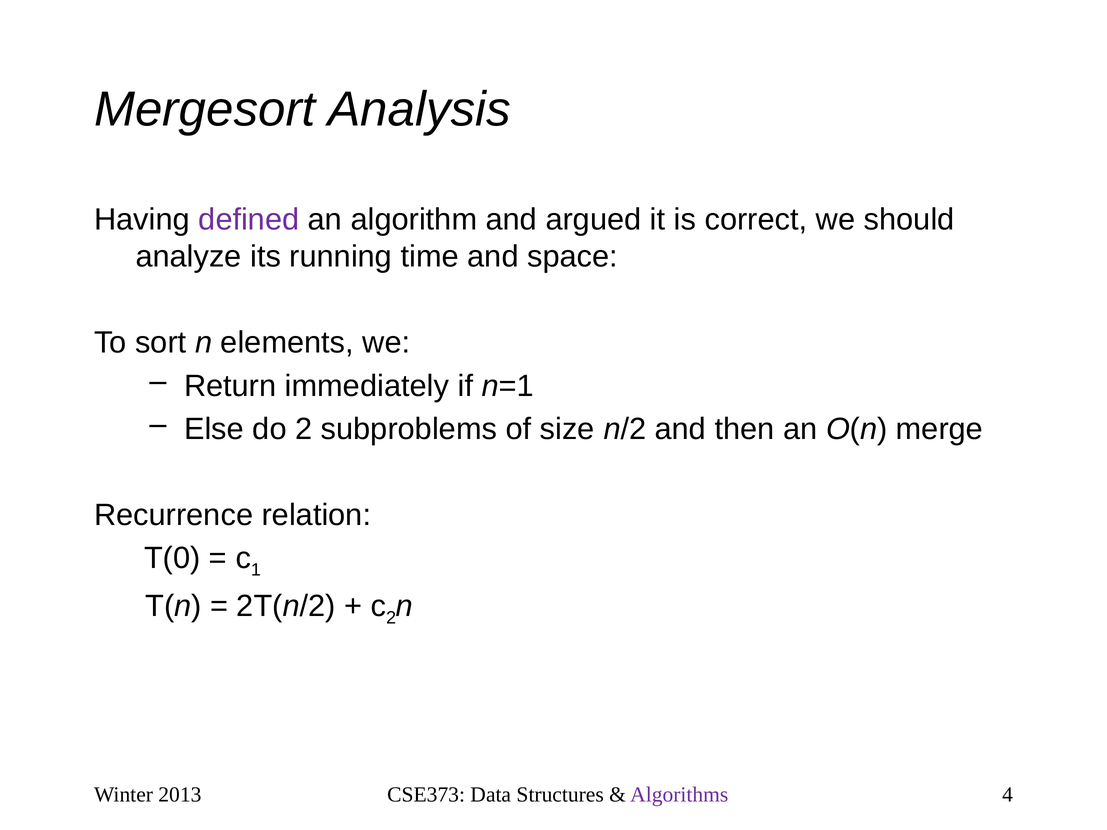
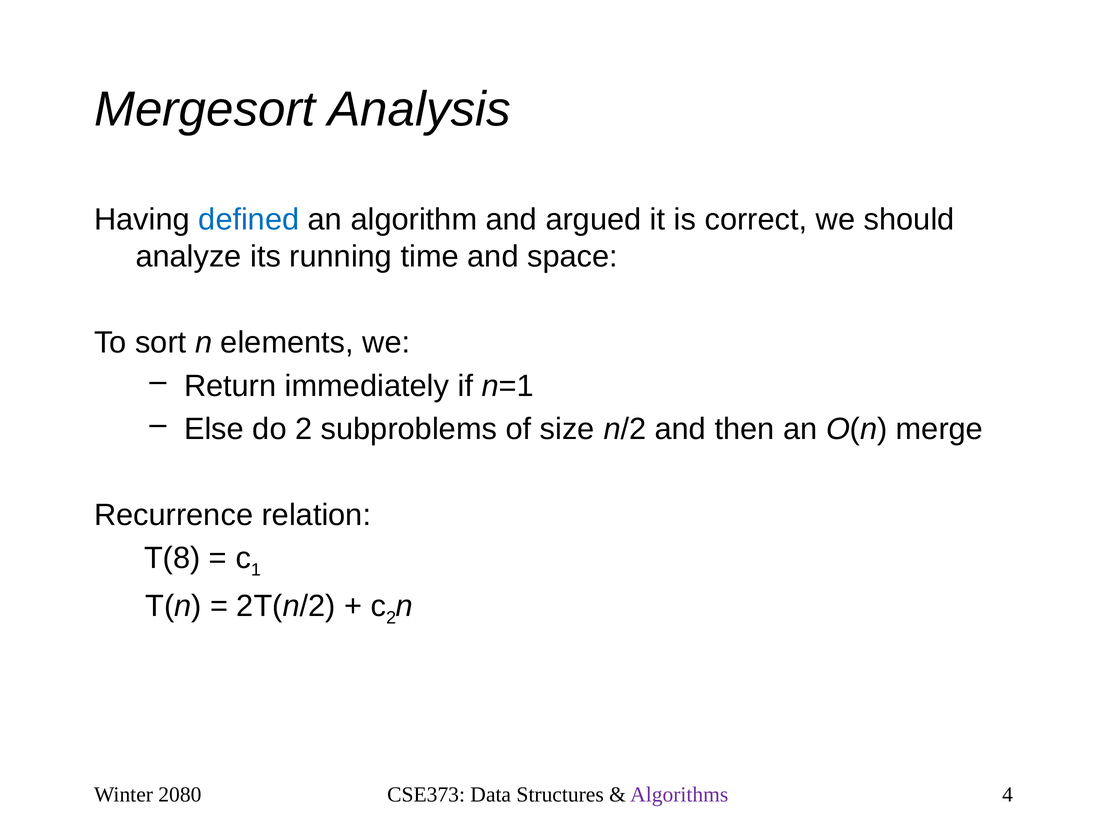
defined colour: purple -> blue (249, 220)
T(0: T(0 -> T(8 (172, 558)
2013: 2013 -> 2080 (180, 795)
